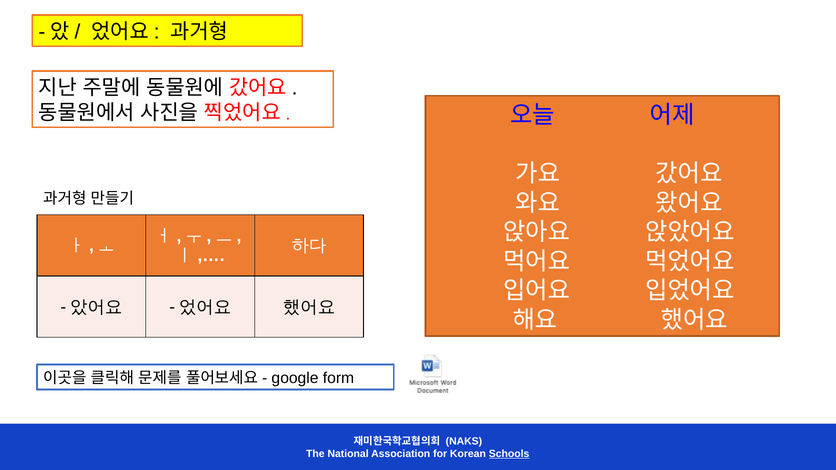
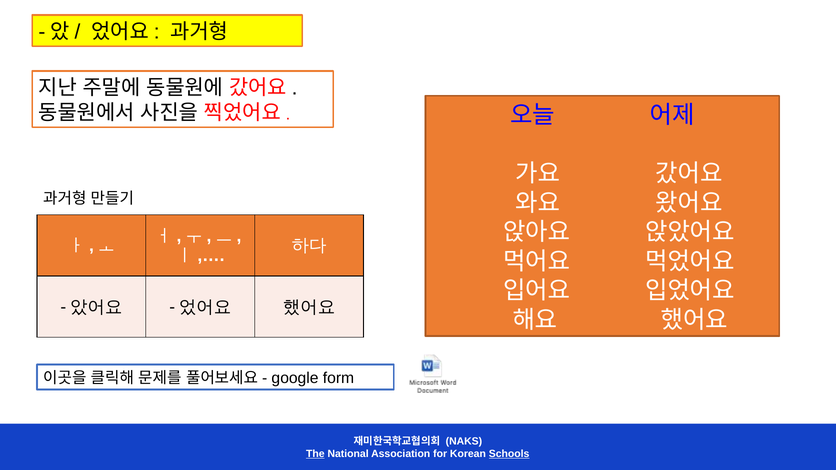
The underline: none -> present (315, 454)
